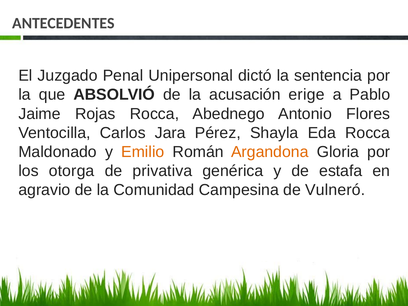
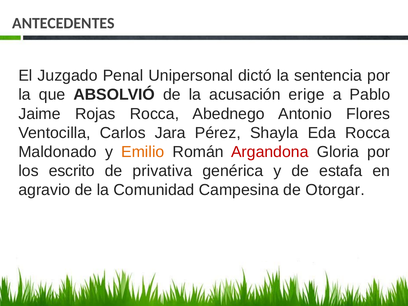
Argandona colour: orange -> red (270, 152)
otorga: otorga -> escrito (72, 171)
Vulneró: Vulneró -> Otorgar (335, 190)
